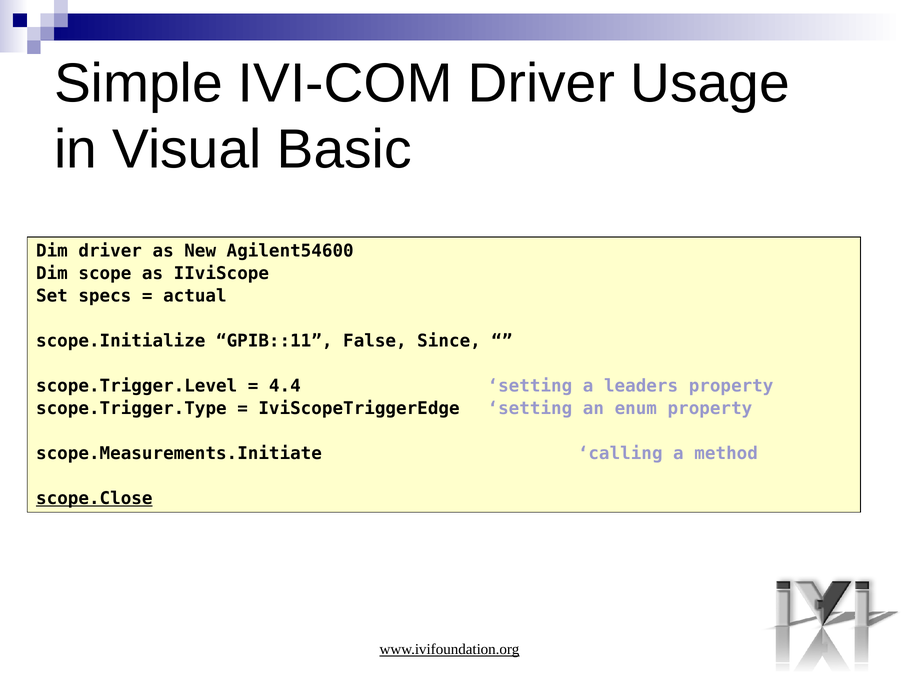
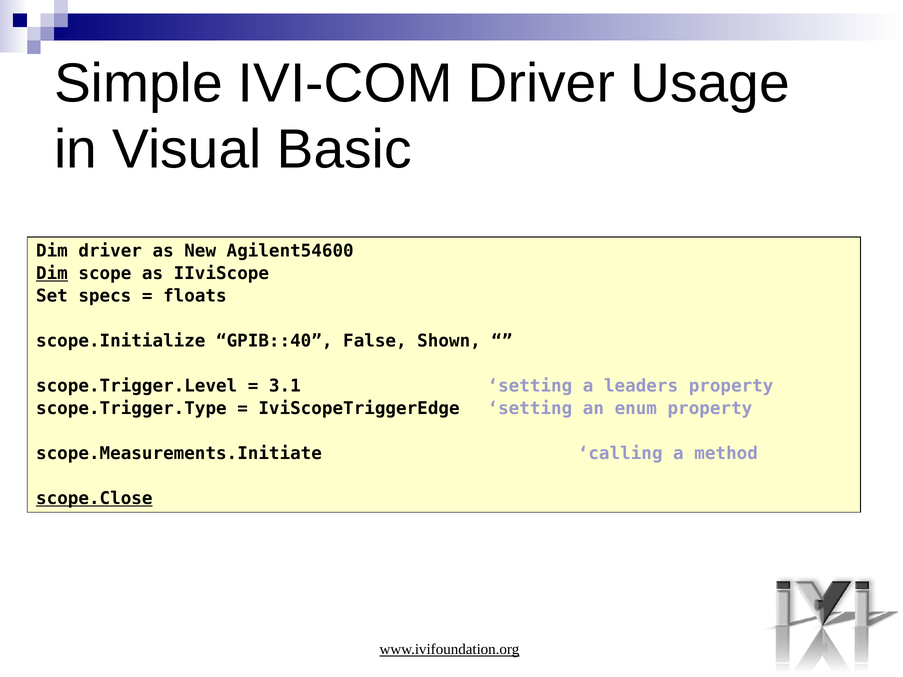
Dim underline: none -> present (52, 274)
actual: actual -> floats (195, 296)
GPIB::11: GPIB::11 -> GPIB::40 (274, 341)
Since: Since -> Shown (449, 341)
4.4: 4.4 -> 3.1 (285, 386)
